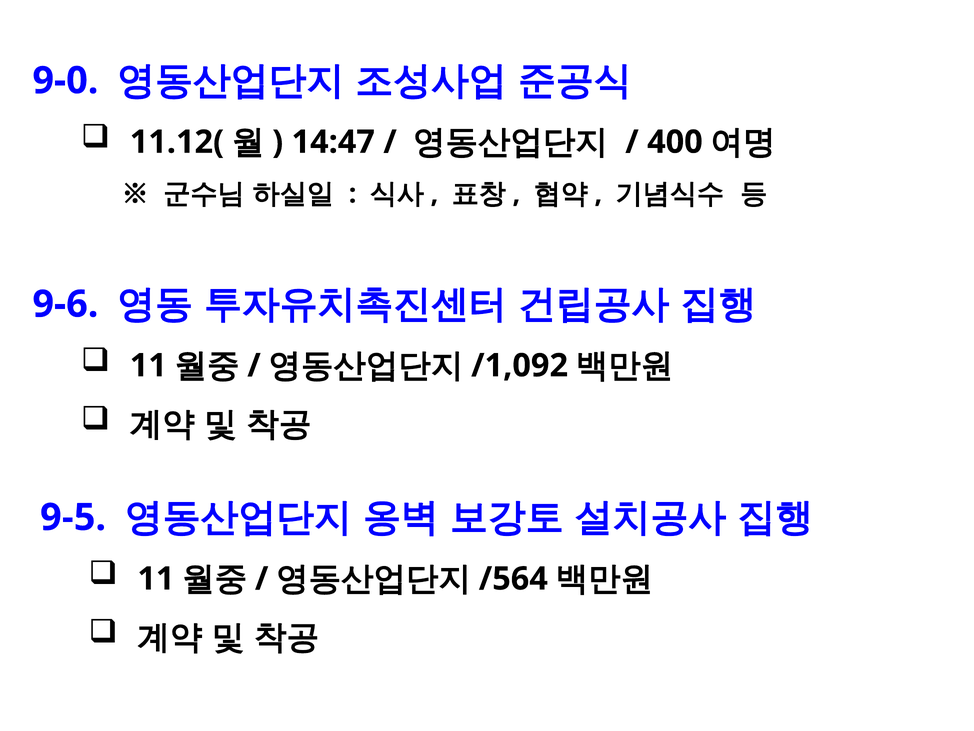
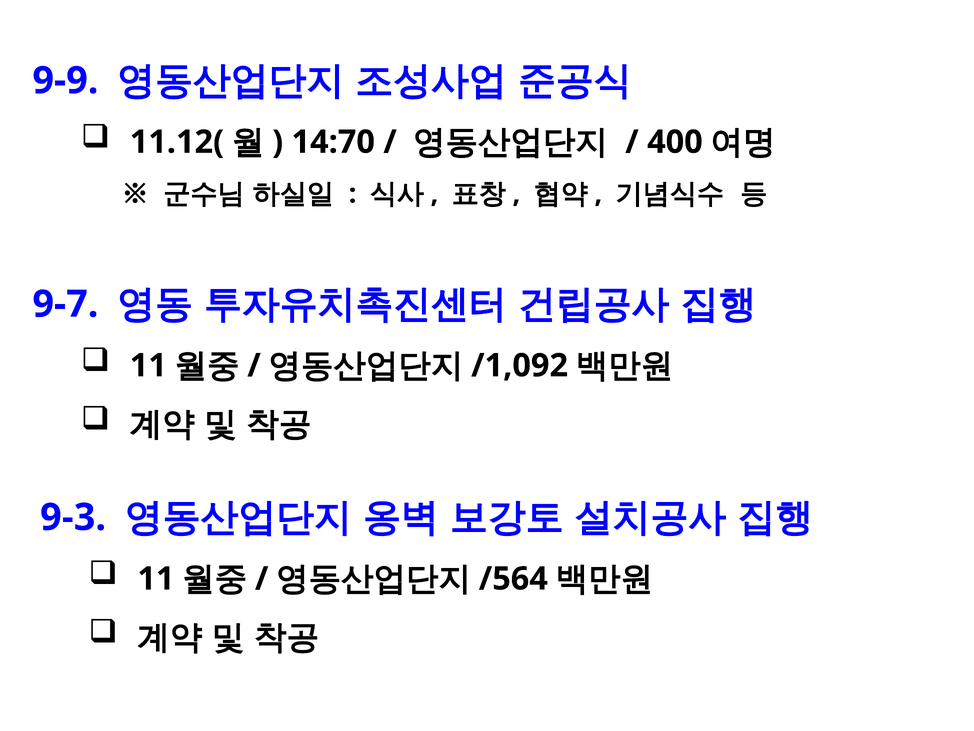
9-0: 9-0 -> 9-9 (65, 81)
14:47: 14:47 -> 14:70 (333, 142)
9-6: 9-6 -> 9-7 (65, 304)
9-5: 9-5 -> 9-3 (73, 517)
